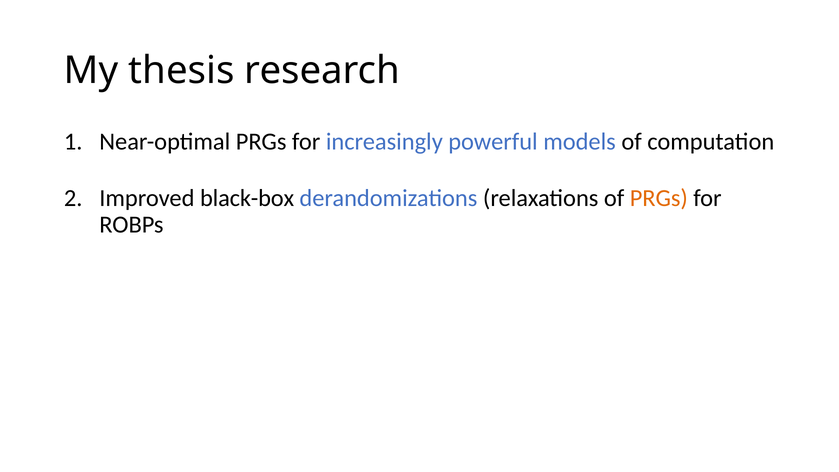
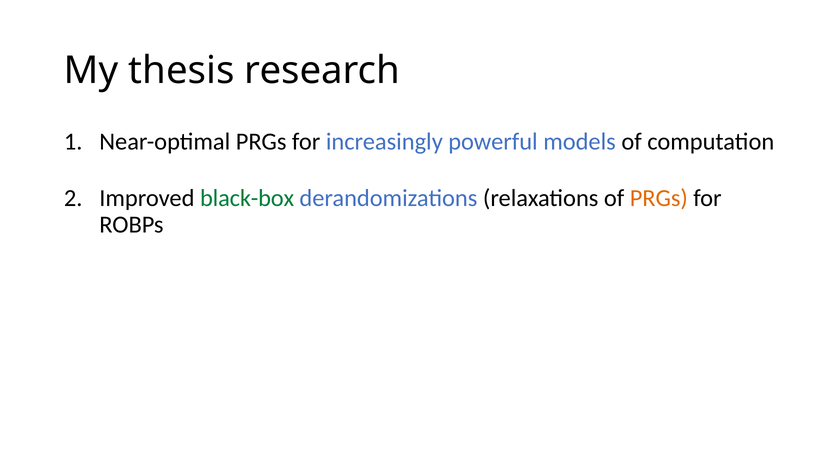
black-box colour: black -> green (247, 198)
